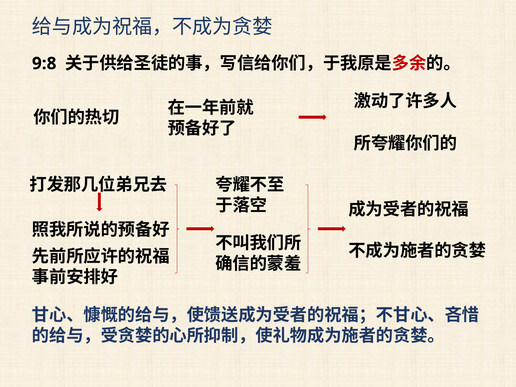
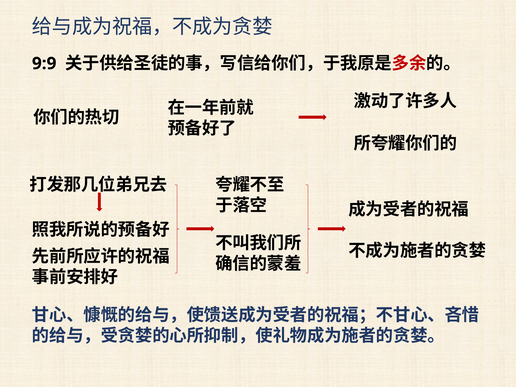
9:8: 9:8 -> 9:9 (44, 63)
